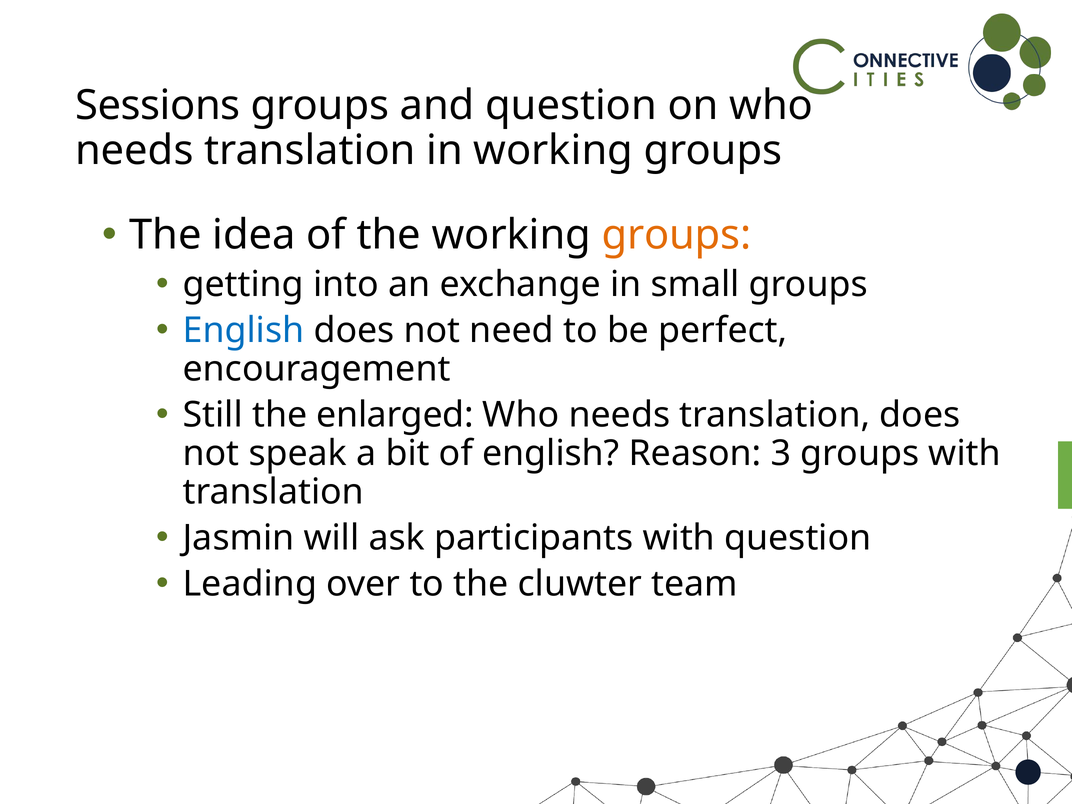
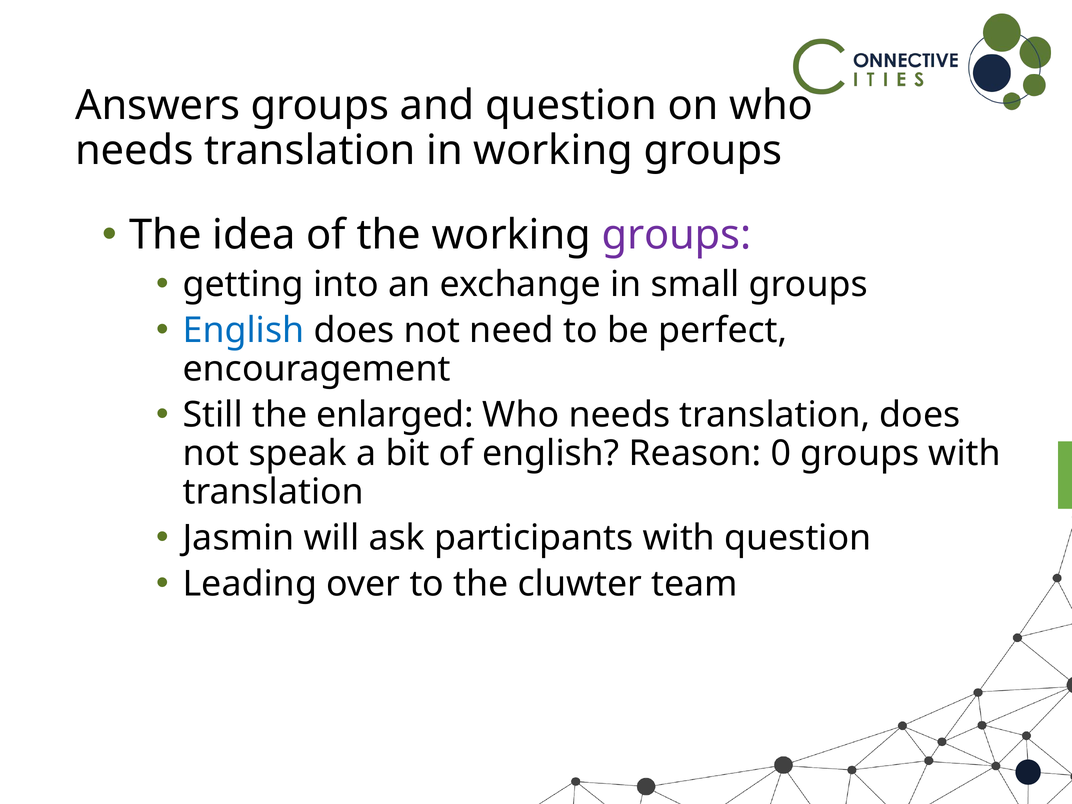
Sessions: Sessions -> Answers (158, 105)
groups colour: orange -> purple (677, 235)
3: 3 -> 0 (781, 453)
